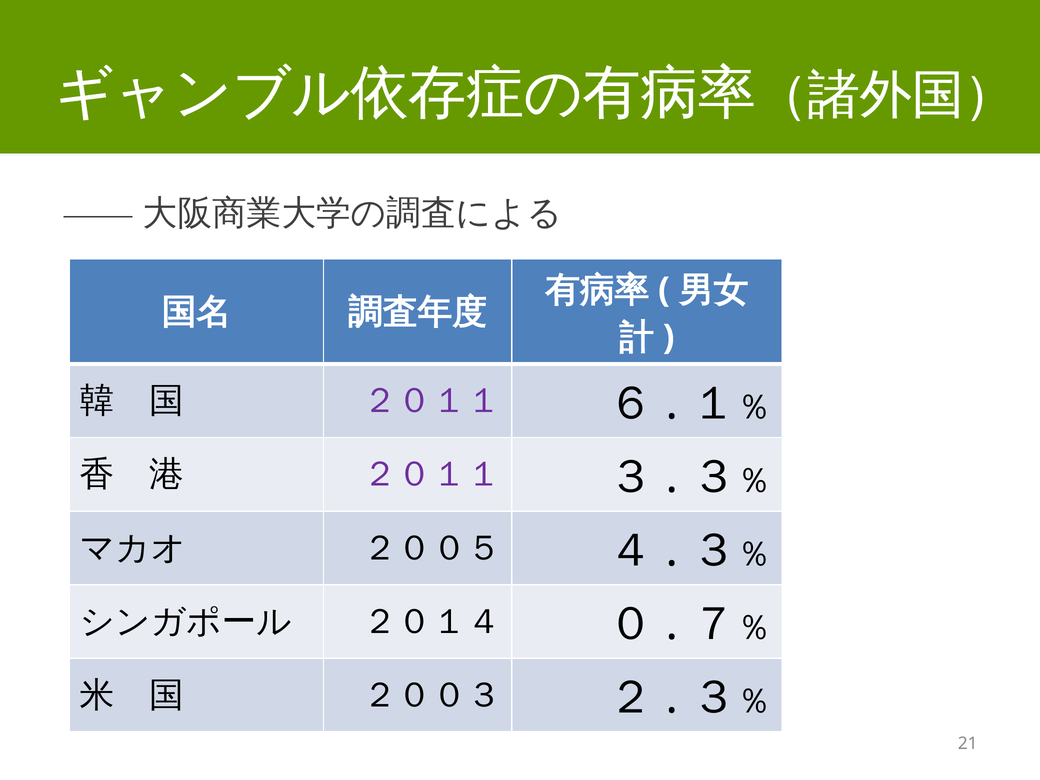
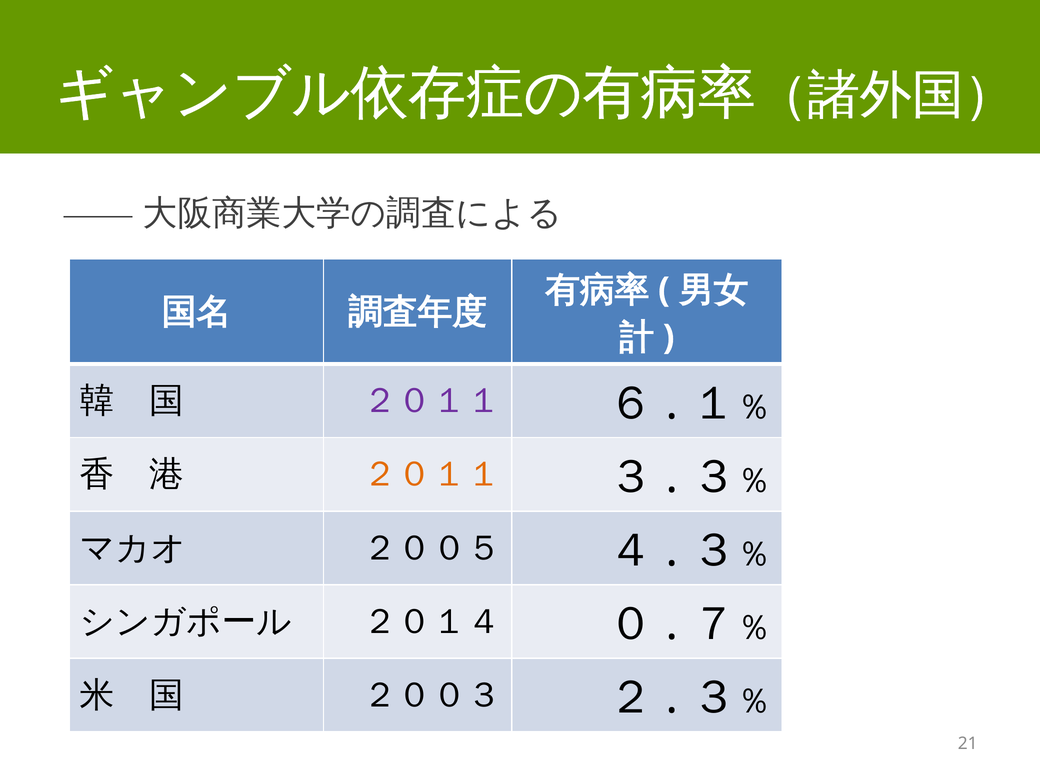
２０１１ colour: purple -> orange (432, 475)
